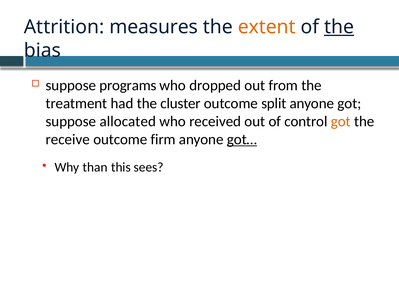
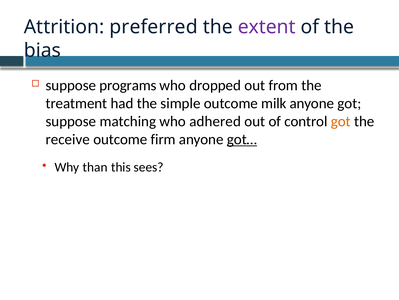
measures: measures -> preferred (154, 27)
extent colour: orange -> purple (267, 27)
the underline: present -> none (339, 27)
cluster: cluster -> simple (180, 103)
split: split -> milk (274, 103)
allocated: allocated -> matching (128, 121)
received: received -> adhered (215, 121)
